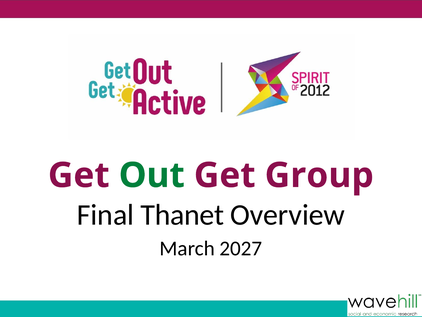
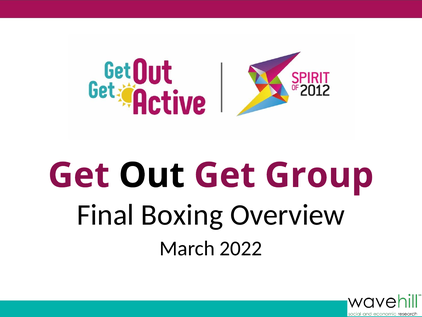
Out colour: green -> black (152, 175)
Thanet: Thanet -> Boxing (182, 215)
2027: 2027 -> 2022 (241, 248)
